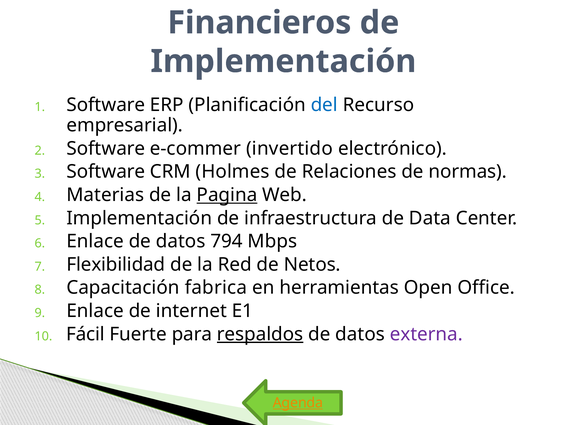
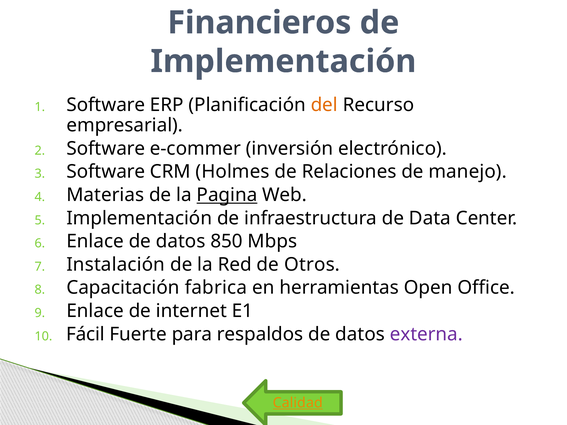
del colour: blue -> orange (324, 105)
invertido: invertido -> inversión (290, 149)
normas: normas -> manejo (468, 172)
794: 794 -> 850 (227, 241)
Flexibilidad: Flexibilidad -> Instalación (116, 265)
Netos: Netos -> Otros (312, 265)
respaldos underline: present -> none (260, 334)
Agenda: Agenda -> Calidad (298, 403)
